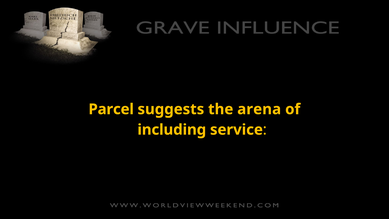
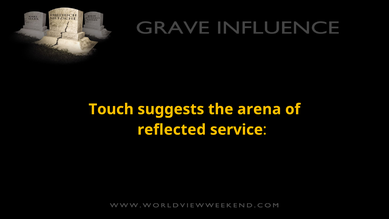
Parcel: Parcel -> Touch (111, 109)
including: including -> reflected (172, 130)
